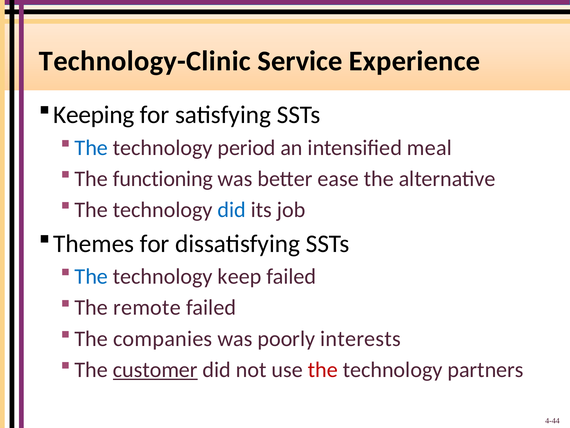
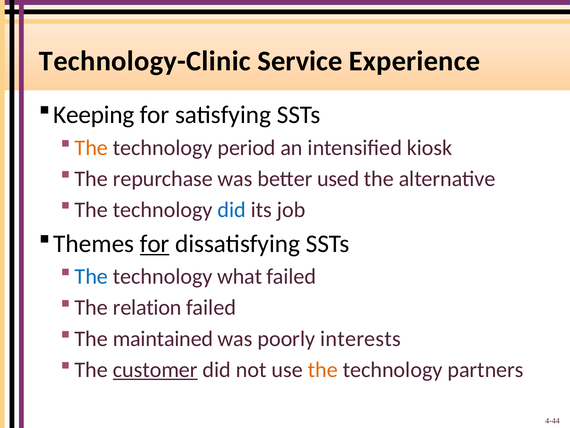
The colour: blue -> orange (91, 148)
meal: meal -> kiosk (430, 148)
functioning: functioning -> repurchase (163, 179)
ease: ease -> used (338, 179)
for underline: none -> present (155, 243)
keep: keep -> what (240, 276)
remote: remote -> relation (147, 307)
companies: companies -> maintained (163, 338)
the colour: red -> orange (323, 369)
